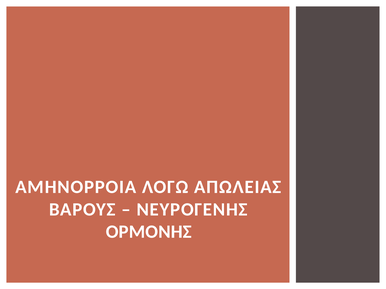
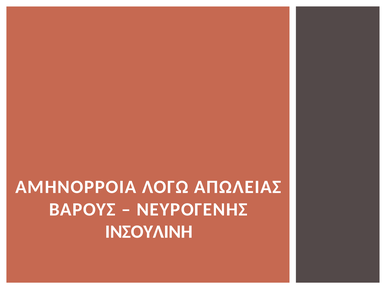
ΟΡΜΟΝΗΣ: ΟΡΜΟΝΗΣ -> ΙΝΣΟΥΛΙΝΗ (149, 232)
